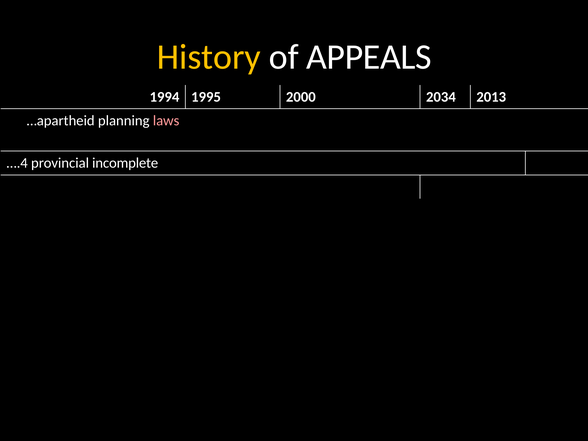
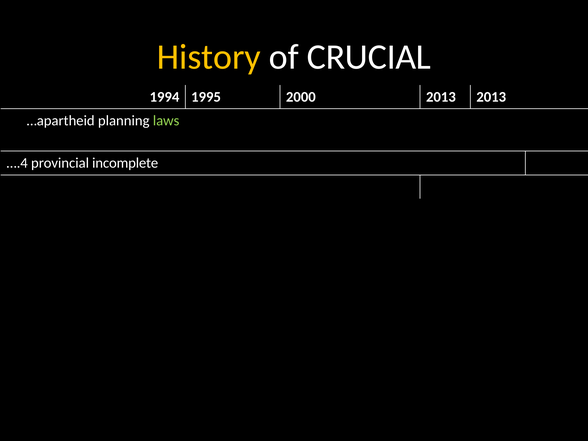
APPEALS: APPEALS -> CRUCIAL (369, 57)
2000 2034: 2034 -> 2013 (441, 97)
laws colour: pink -> light green (166, 121)
